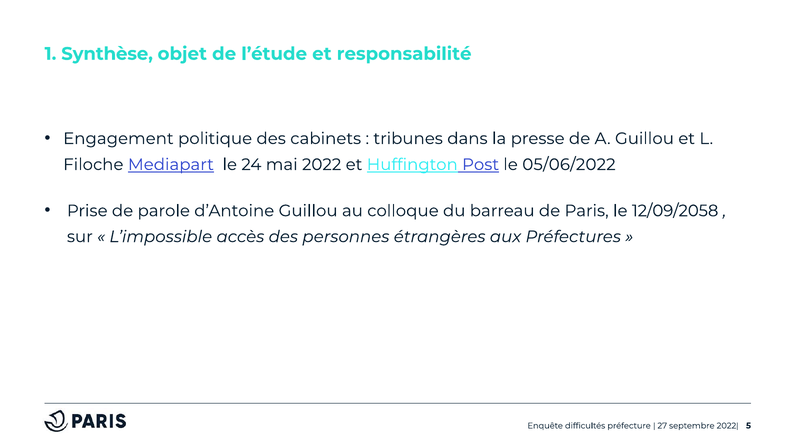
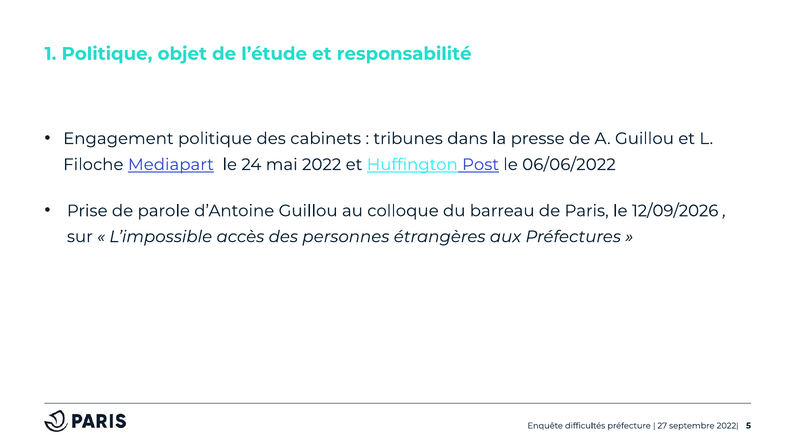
1 Synthèse: Synthèse -> Politique (107, 54)
05/06/2022: 05/06/2022 -> 06/06/2022 (569, 164)
12/09/2058: 12/09/2058 -> 12/09/2026 (675, 211)
